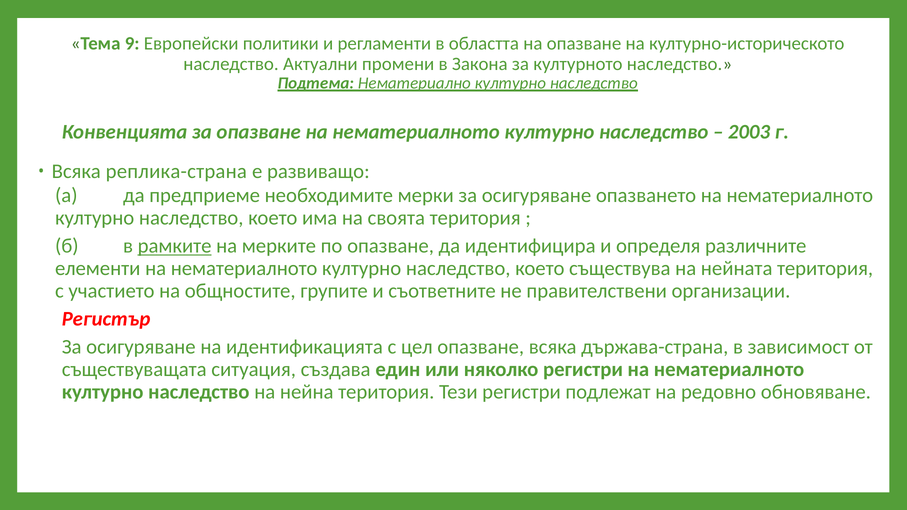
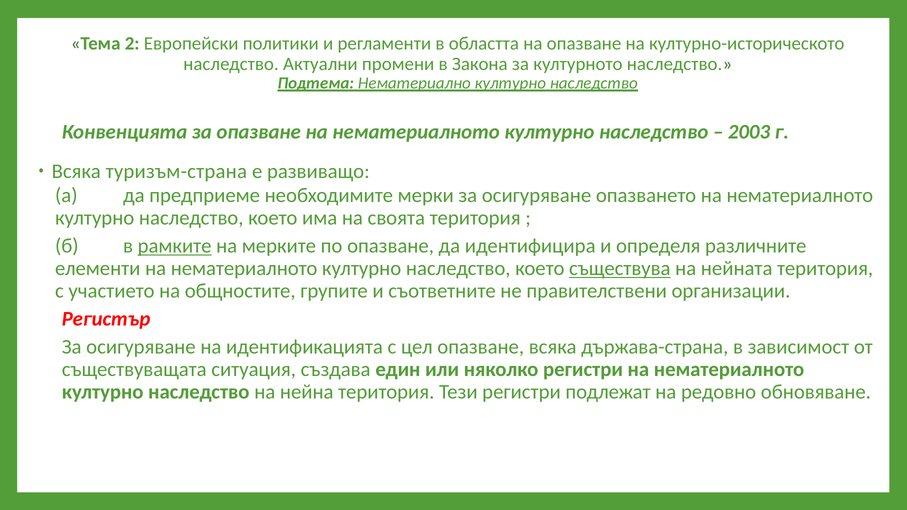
9: 9 -> 2 (132, 43)
реплика-страна: реплика-страна -> туризъм-страна (176, 171)
съществува underline: none -> present (620, 269)
